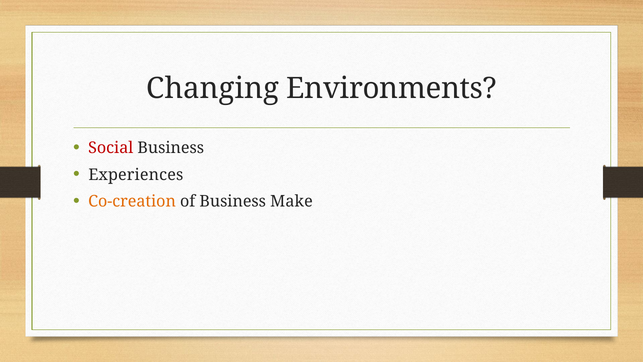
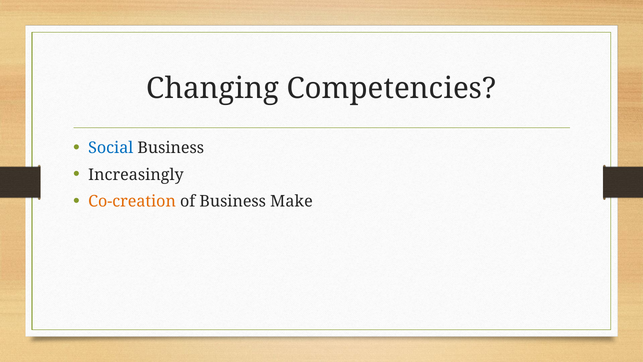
Environments: Environments -> Competencies (391, 88)
Social colour: red -> blue (111, 148)
Experiences: Experiences -> Increasingly (136, 175)
